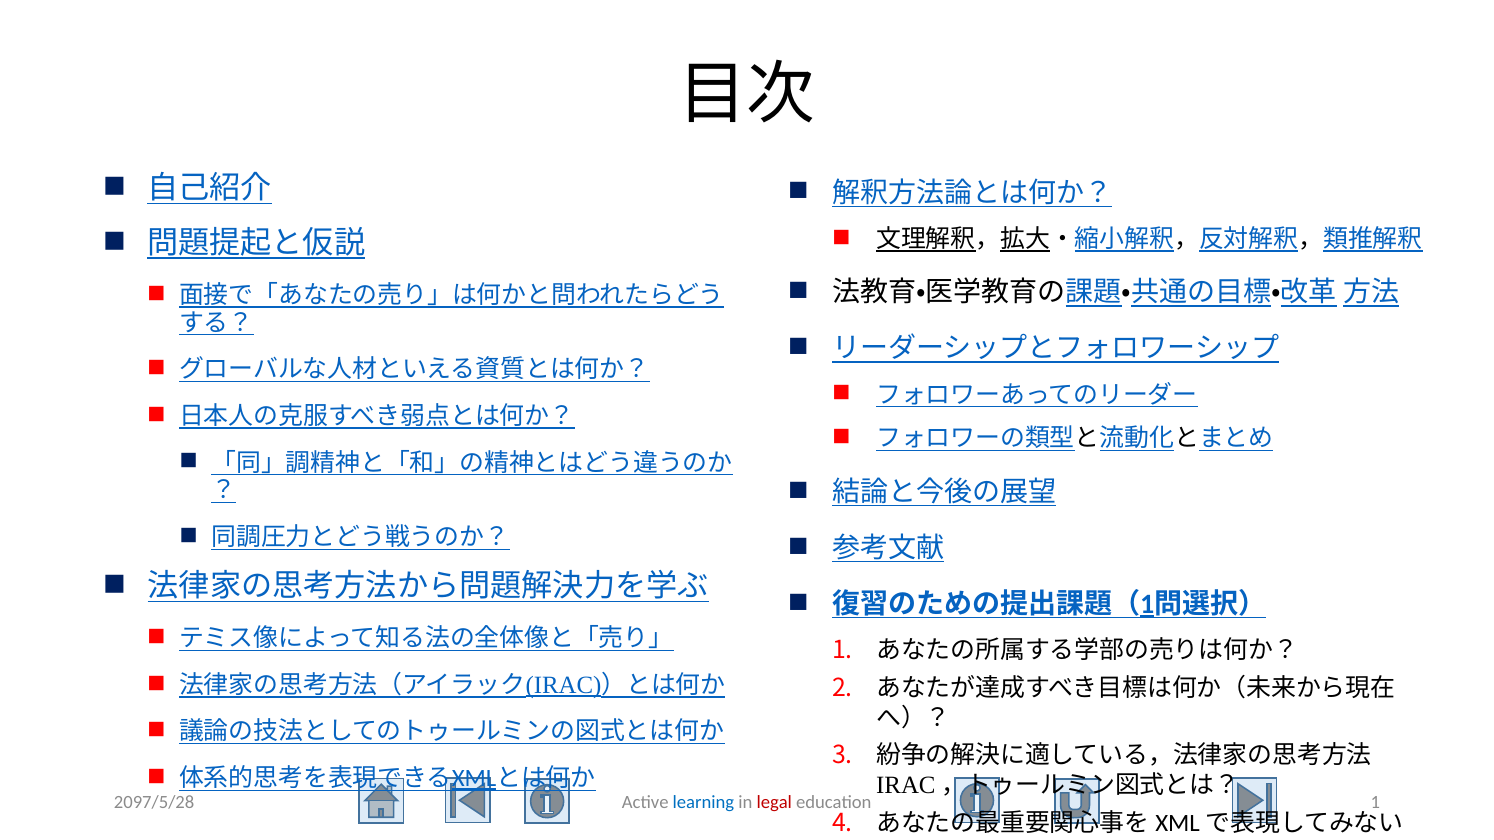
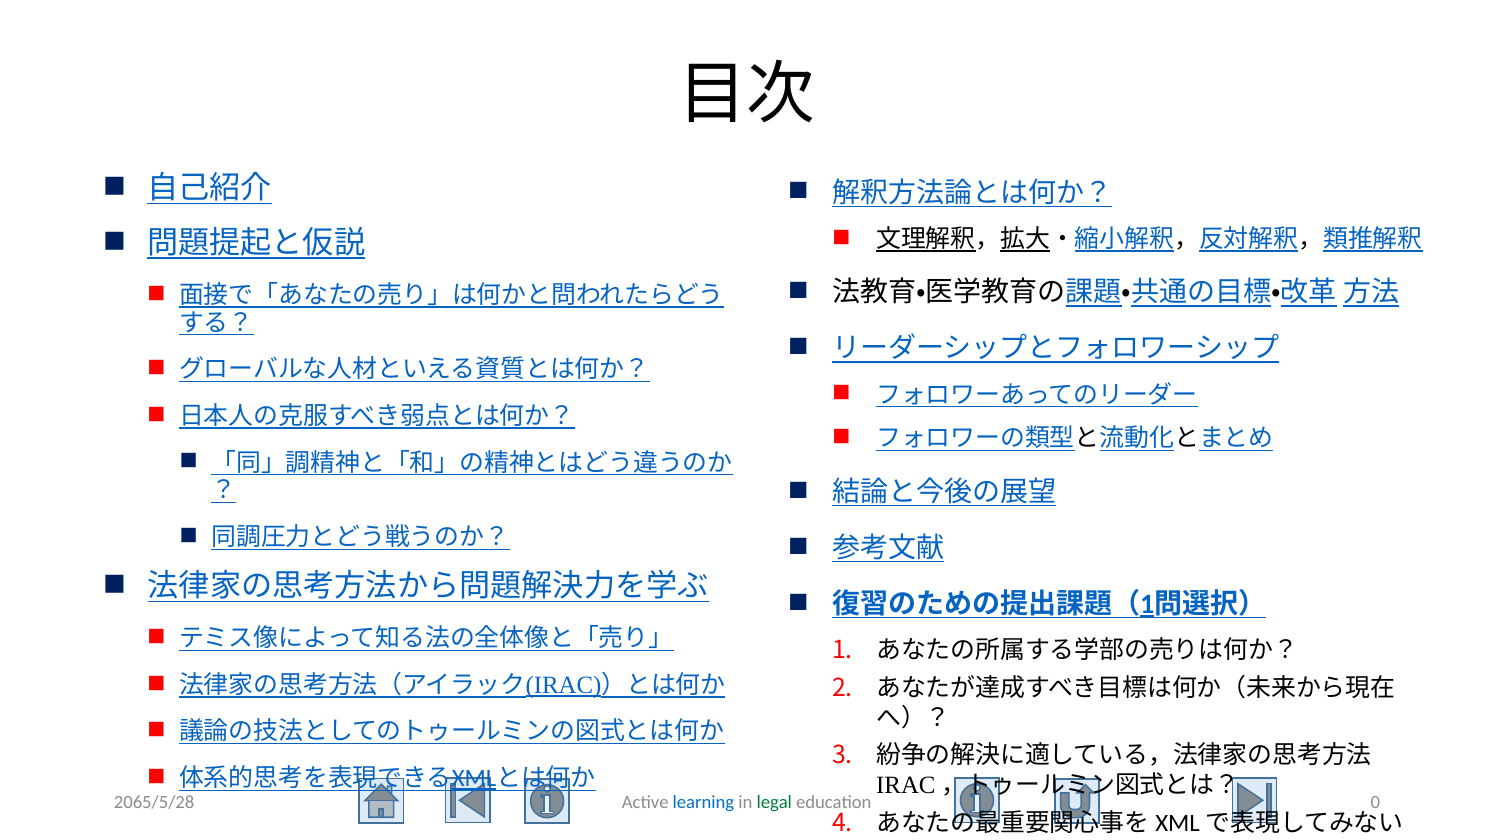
2097/5/28: 2097/5/28 -> 2065/5/28 (154, 803)
legal colour: red -> green (774, 803)
education 1: 1 -> 0 (1375, 802)
